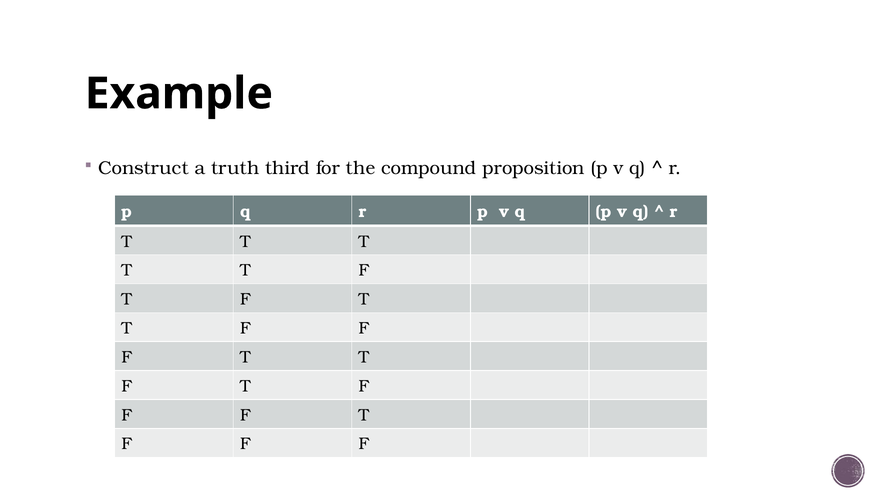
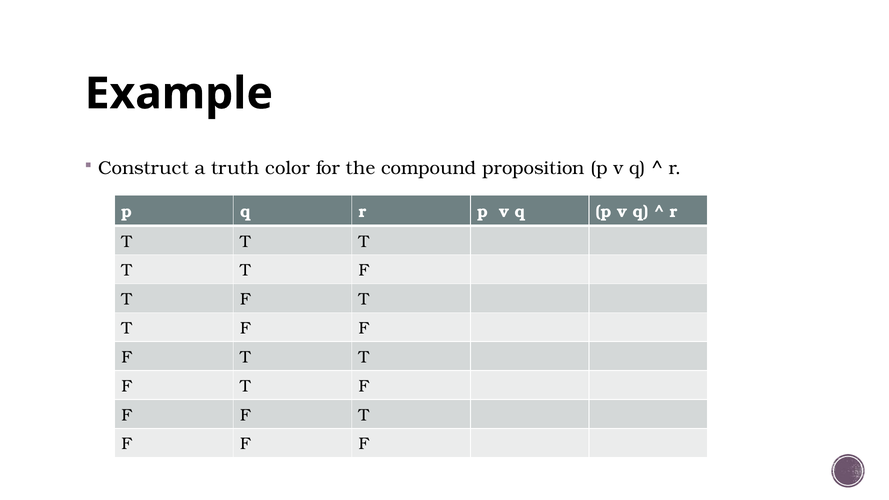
third: third -> color (288, 168)
